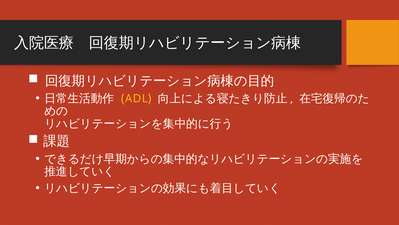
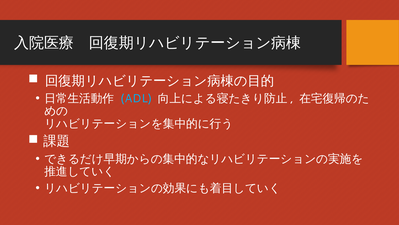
ADL colour: yellow -> light blue (136, 98)
